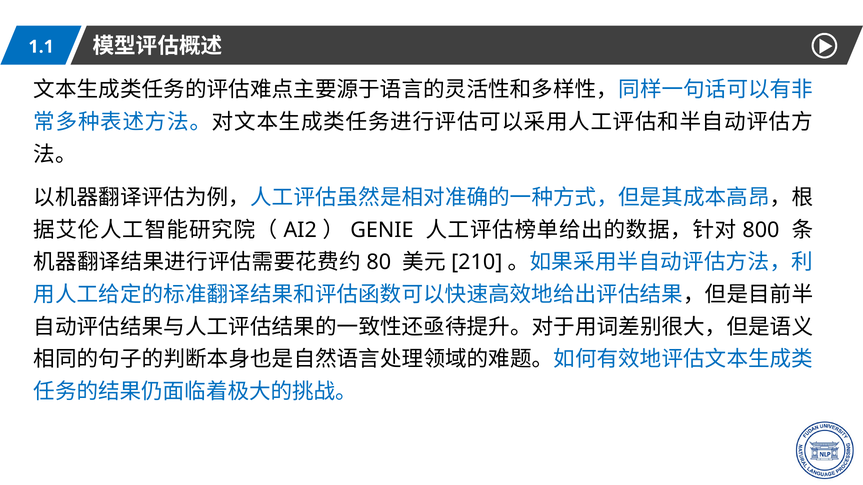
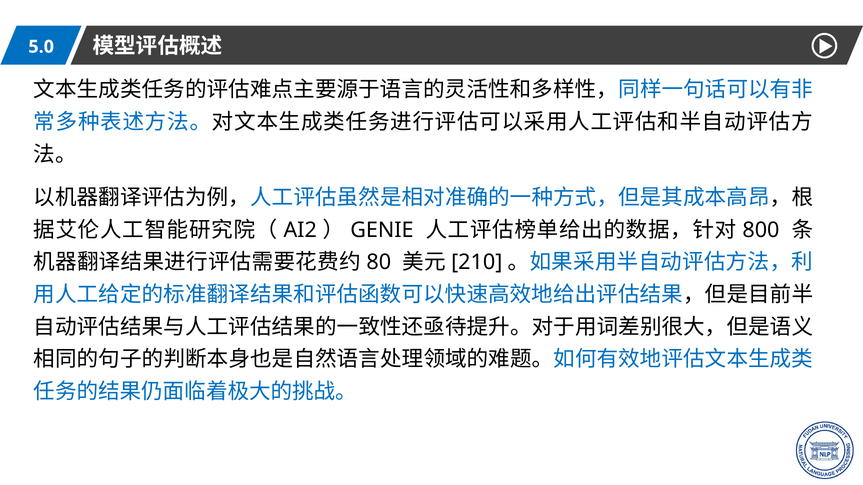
1.1: 1.1 -> 5.0 (41, 47)
